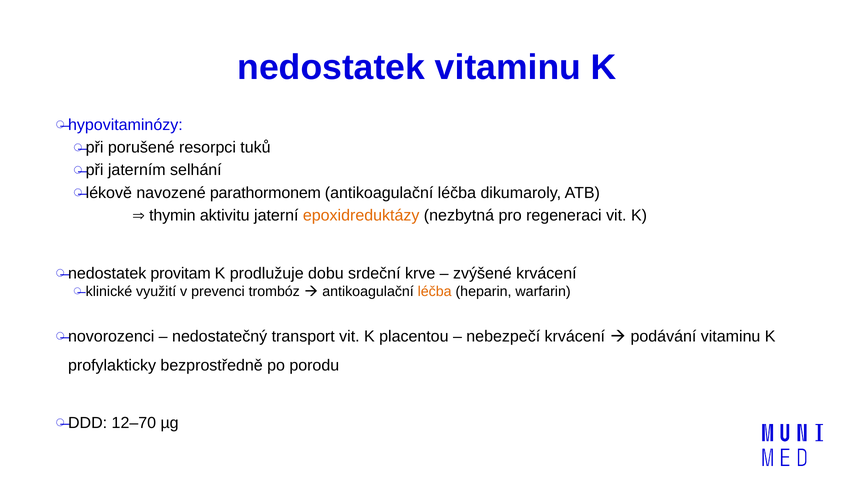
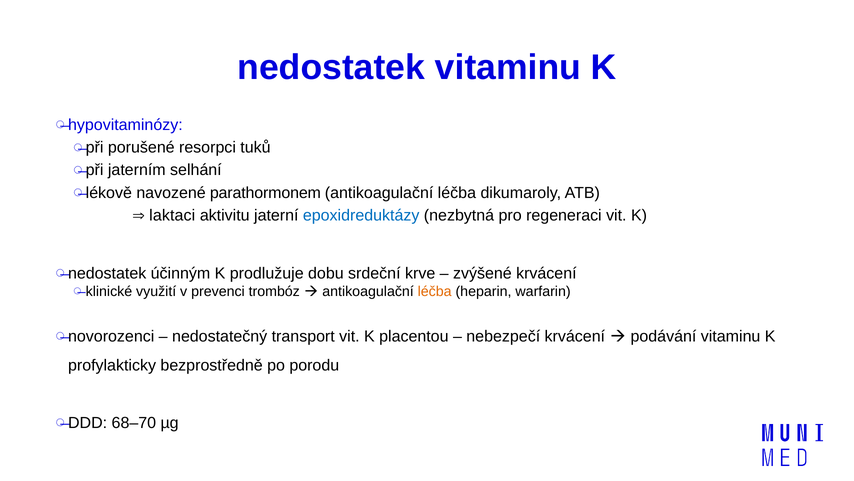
thymin: thymin -> laktaci (172, 215)
epoxidreduktázy colour: orange -> blue (361, 215)
provitam: provitam -> účinným (181, 273)
12–70: 12–70 -> 68–70 (134, 423)
